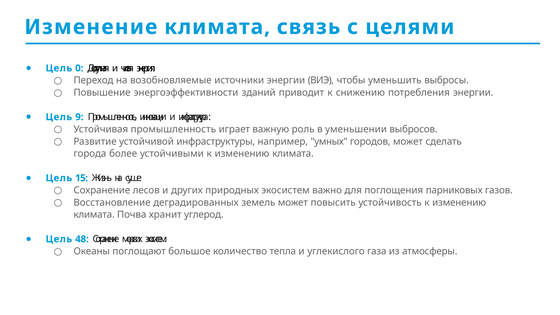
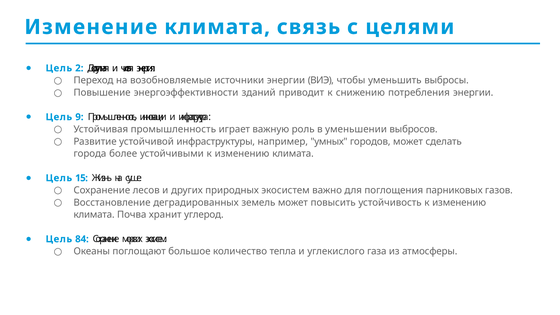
0: 0 -> 2 (79, 68)
48: 48 -> 84 (82, 239)
